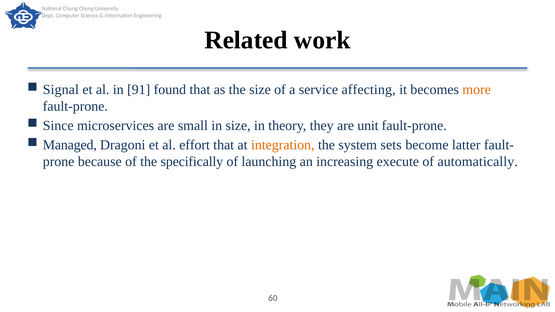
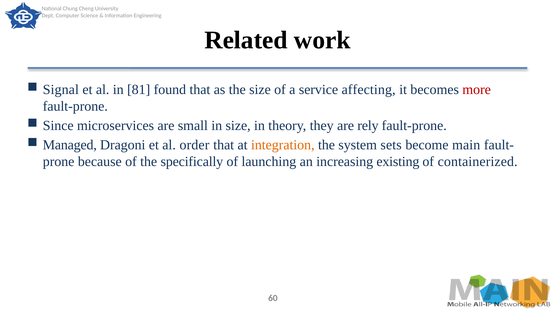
91: 91 -> 81 (139, 90)
more colour: orange -> red (477, 90)
unit: unit -> rely (368, 126)
effort: effort -> order (194, 145)
latter: latter -> main (466, 145)
execute: execute -> existing (398, 162)
automatically: automatically -> containerized (478, 162)
